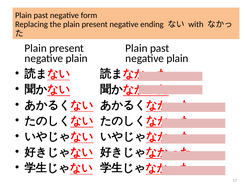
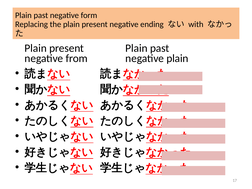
plain: plain -> from (77, 58)
